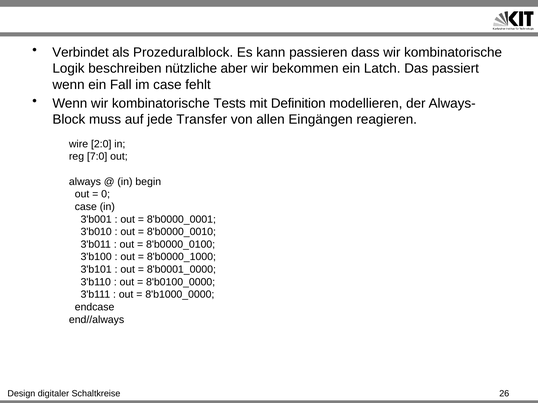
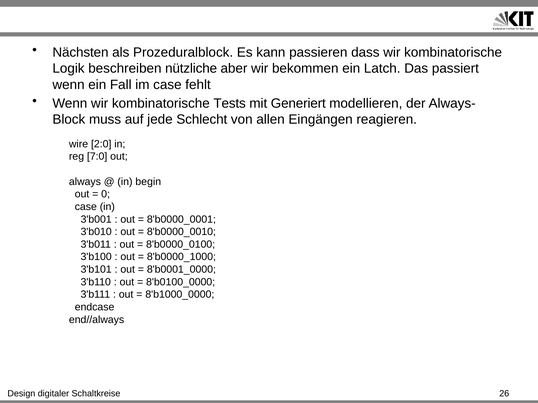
Verbindet: Verbindet -> Nächsten (80, 52)
Definition: Definition -> Generiert (298, 104)
Transfer: Transfer -> Schlecht (202, 120)
